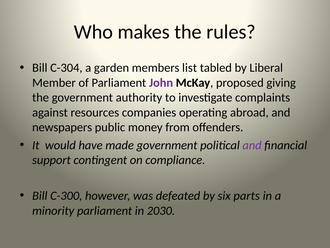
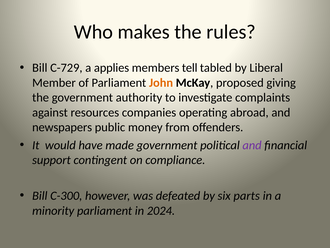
C-304: C-304 -> C-729 (66, 68)
garden: garden -> applies (112, 68)
list: list -> tell (190, 68)
John colour: purple -> orange (161, 83)
2030: 2030 -> 2024 (161, 210)
